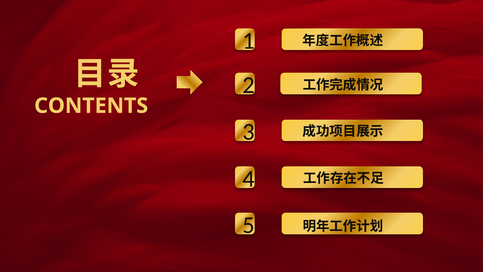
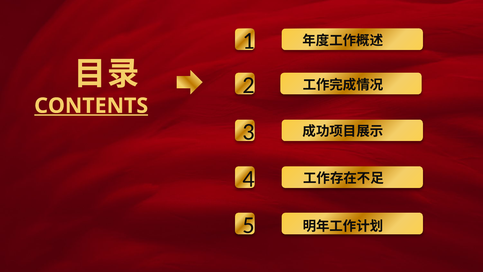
CONTENTS underline: none -> present (91, 106)
